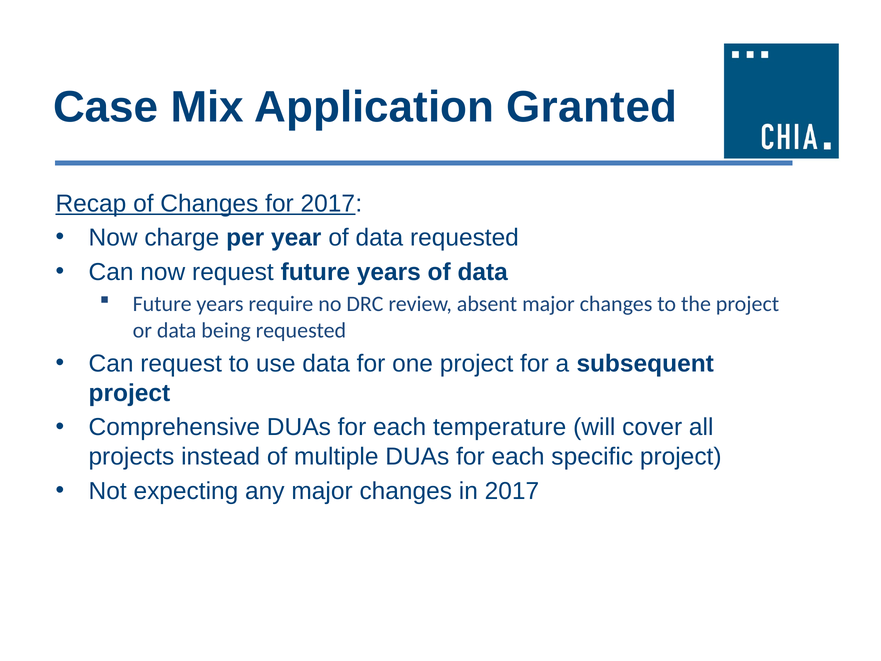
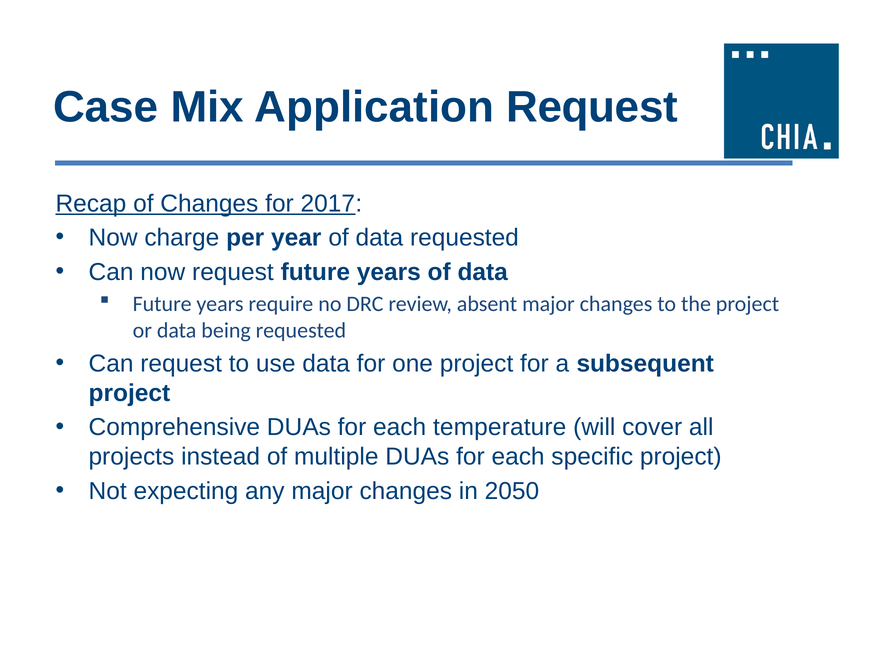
Application Granted: Granted -> Request (592, 107)
in 2017: 2017 -> 2050 (512, 491)
